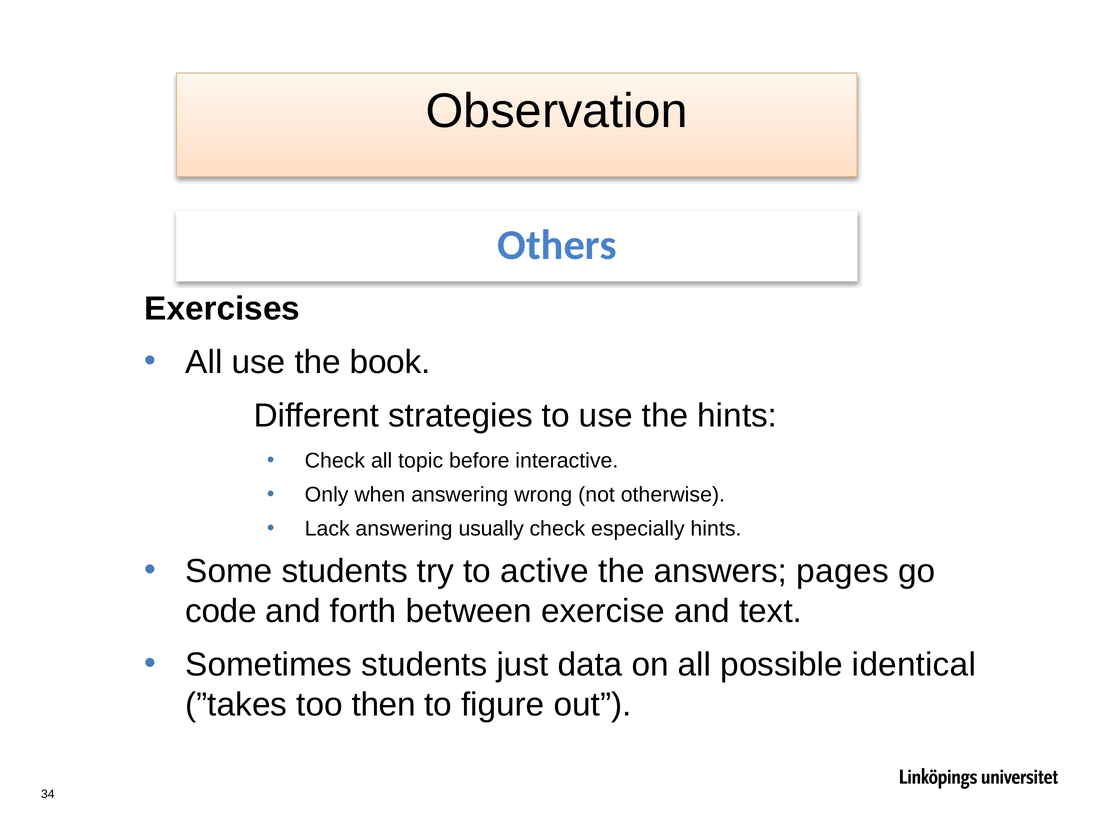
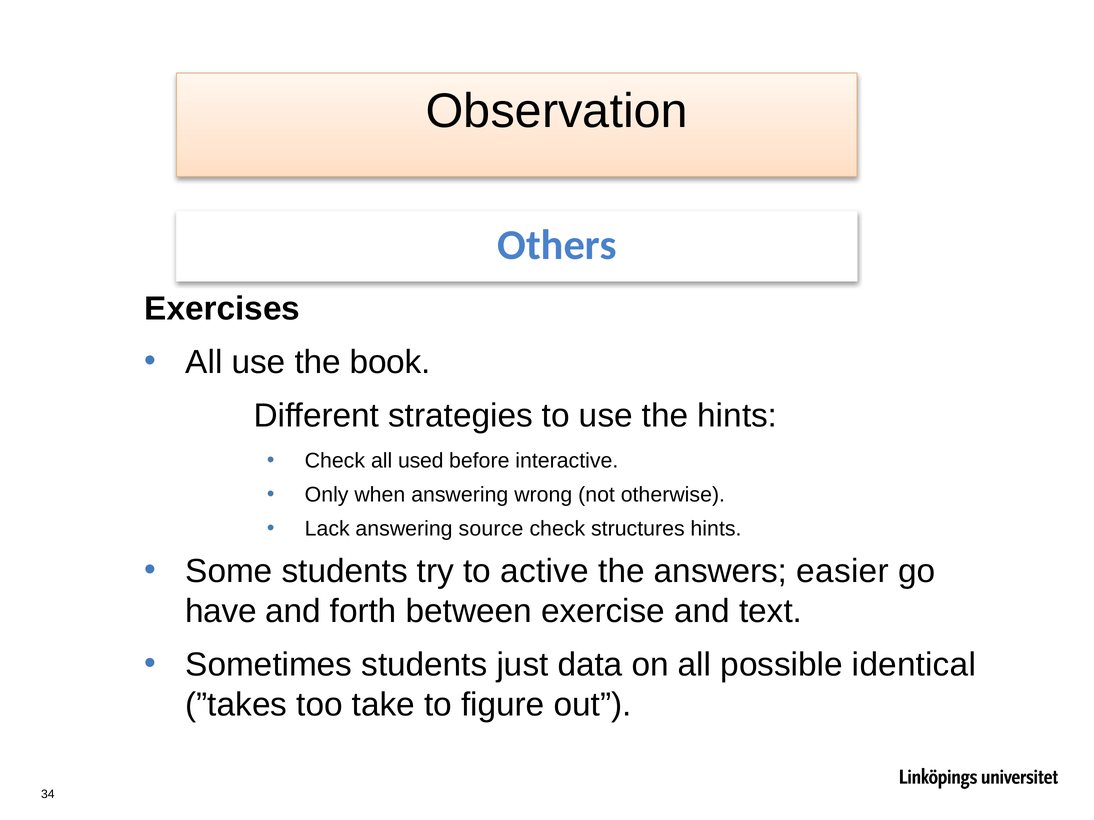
topic: topic -> used (421, 461)
usually: usually -> source (491, 529)
especially: especially -> structures (638, 529)
pages: pages -> easier (843, 571)
code: code -> have (221, 612)
then: then -> take (383, 705)
